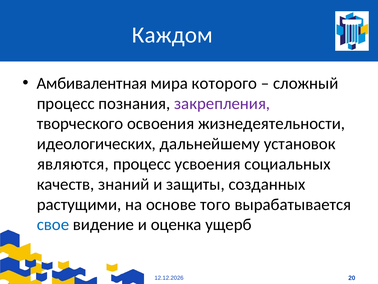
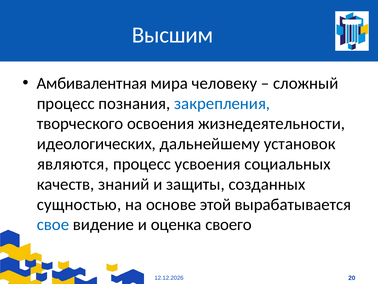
Каждом: Каждом -> Высшим (173, 35)
которого: которого -> человеку (224, 83)
закрепления colour: purple -> blue (222, 103)
растущими: растущими -> сущностью (79, 204)
того: того -> этой (215, 204)
ущерб: ущерб -> своего (229, 224)
